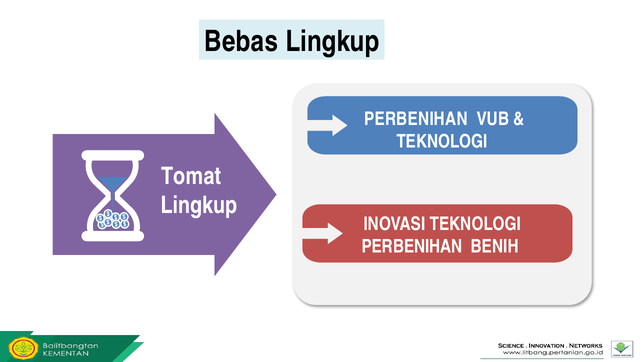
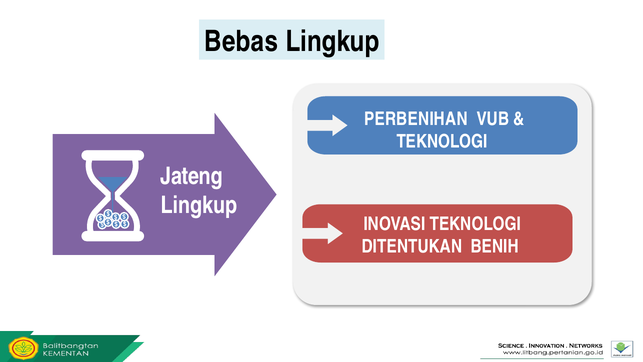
Tomat: Tomat -> Jateng (192, 176)
PERBENIHAN: PERBENIHAN -> DITENTUKAN (412, 246)
